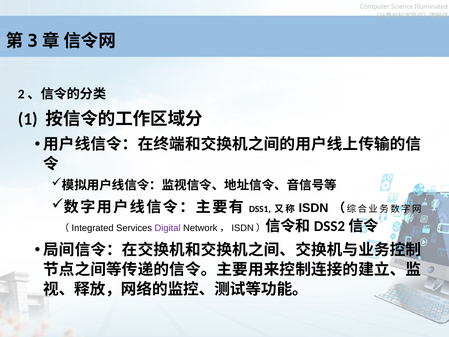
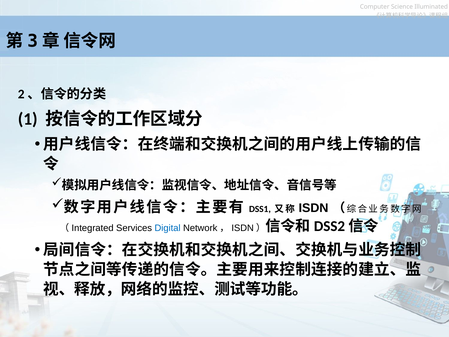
Digital colour: purple -> blue (168, 228)
